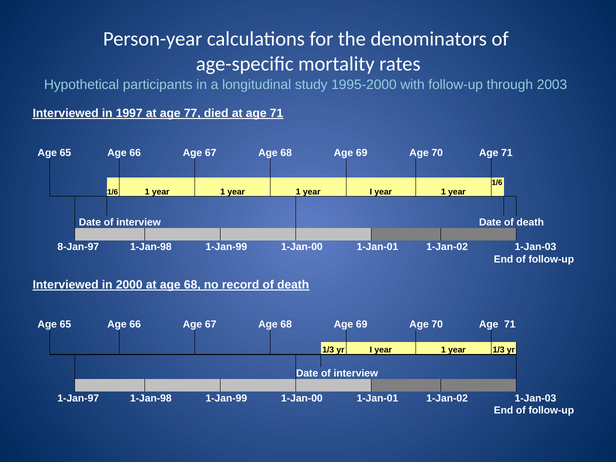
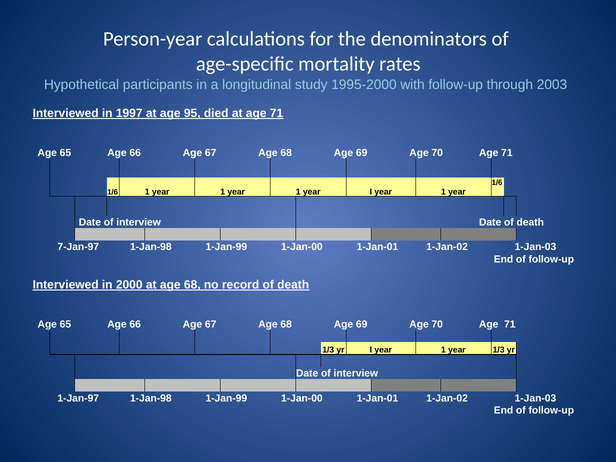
77: 77 -> 95 (192, 113)
8-Jan-97: 8-Jan-97 -> 7-Jan-97 (78, 247)
